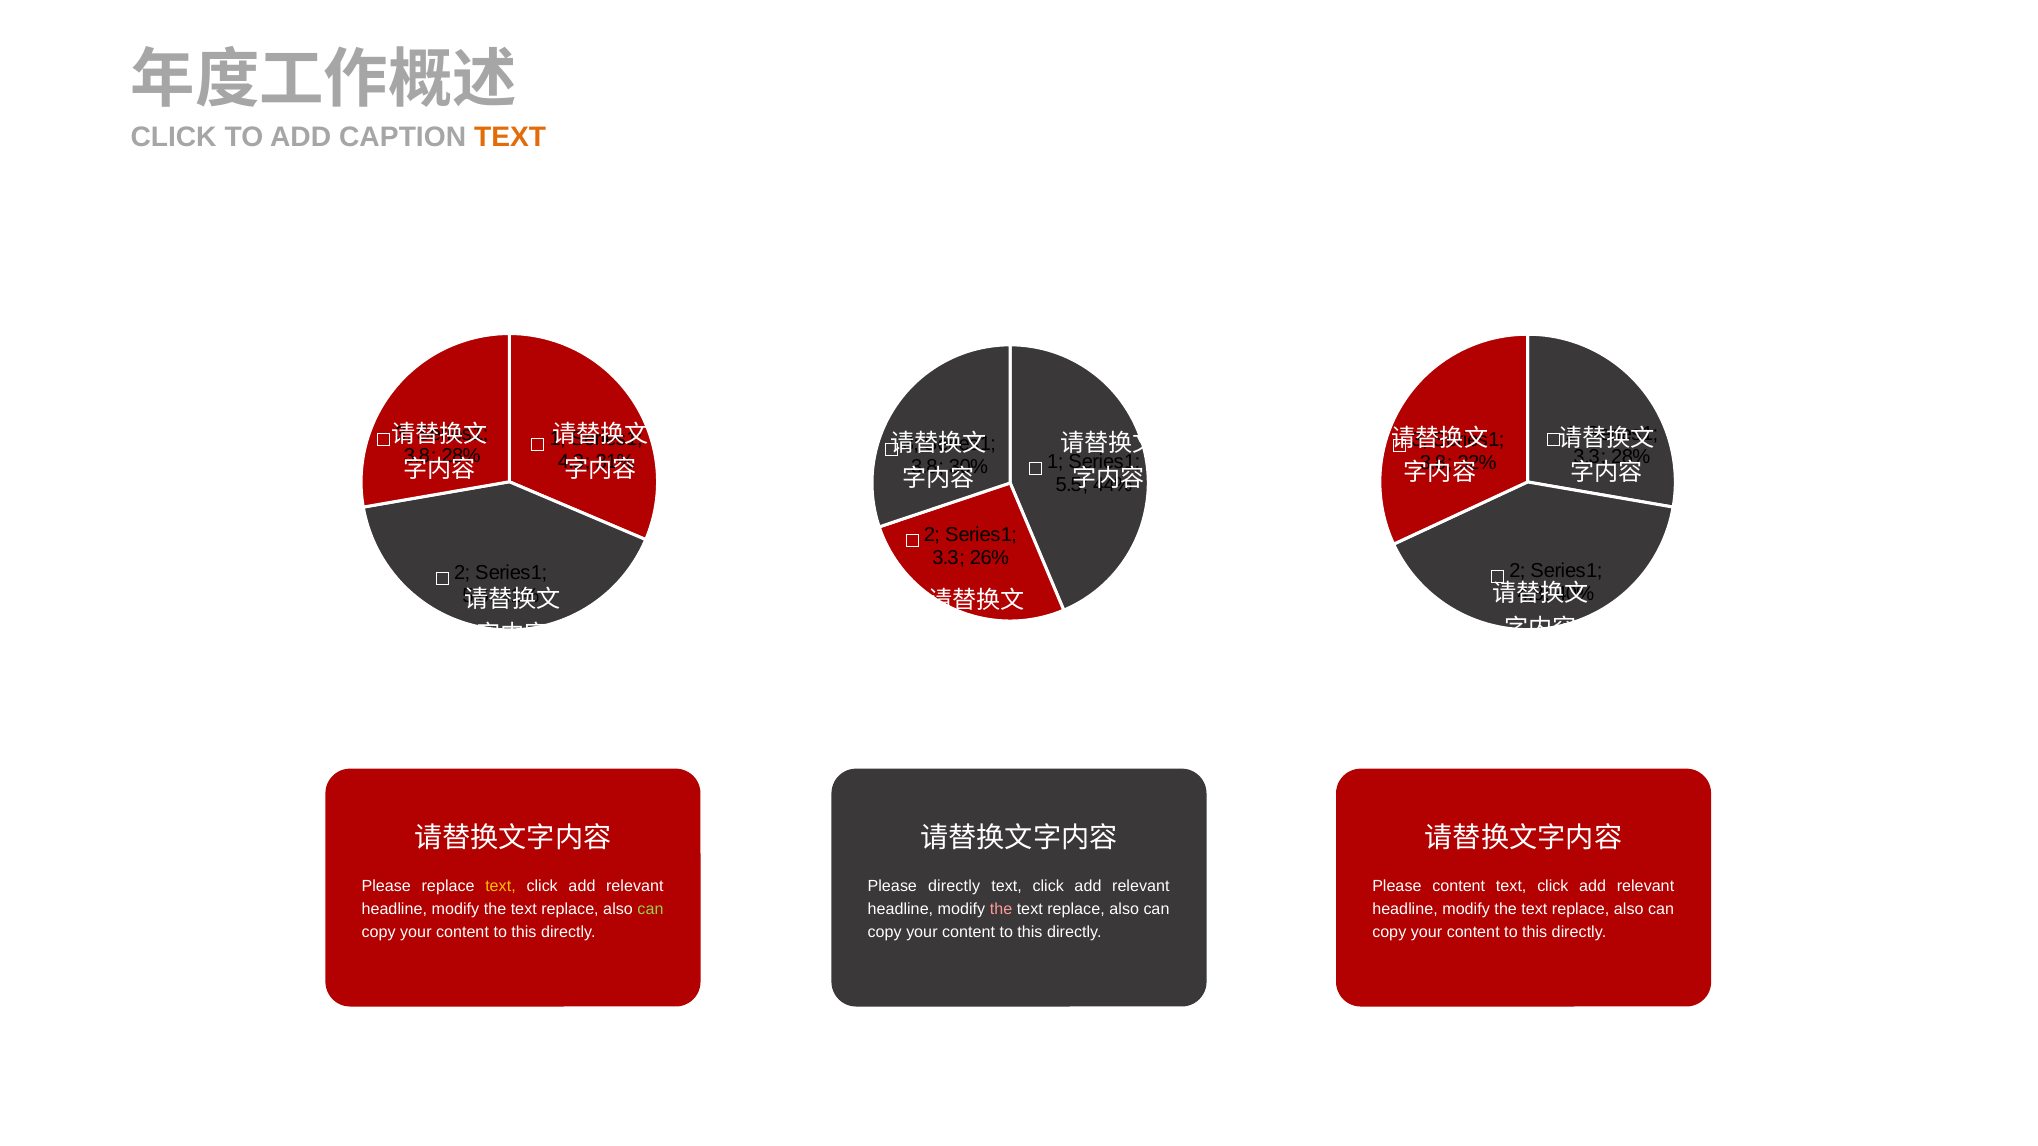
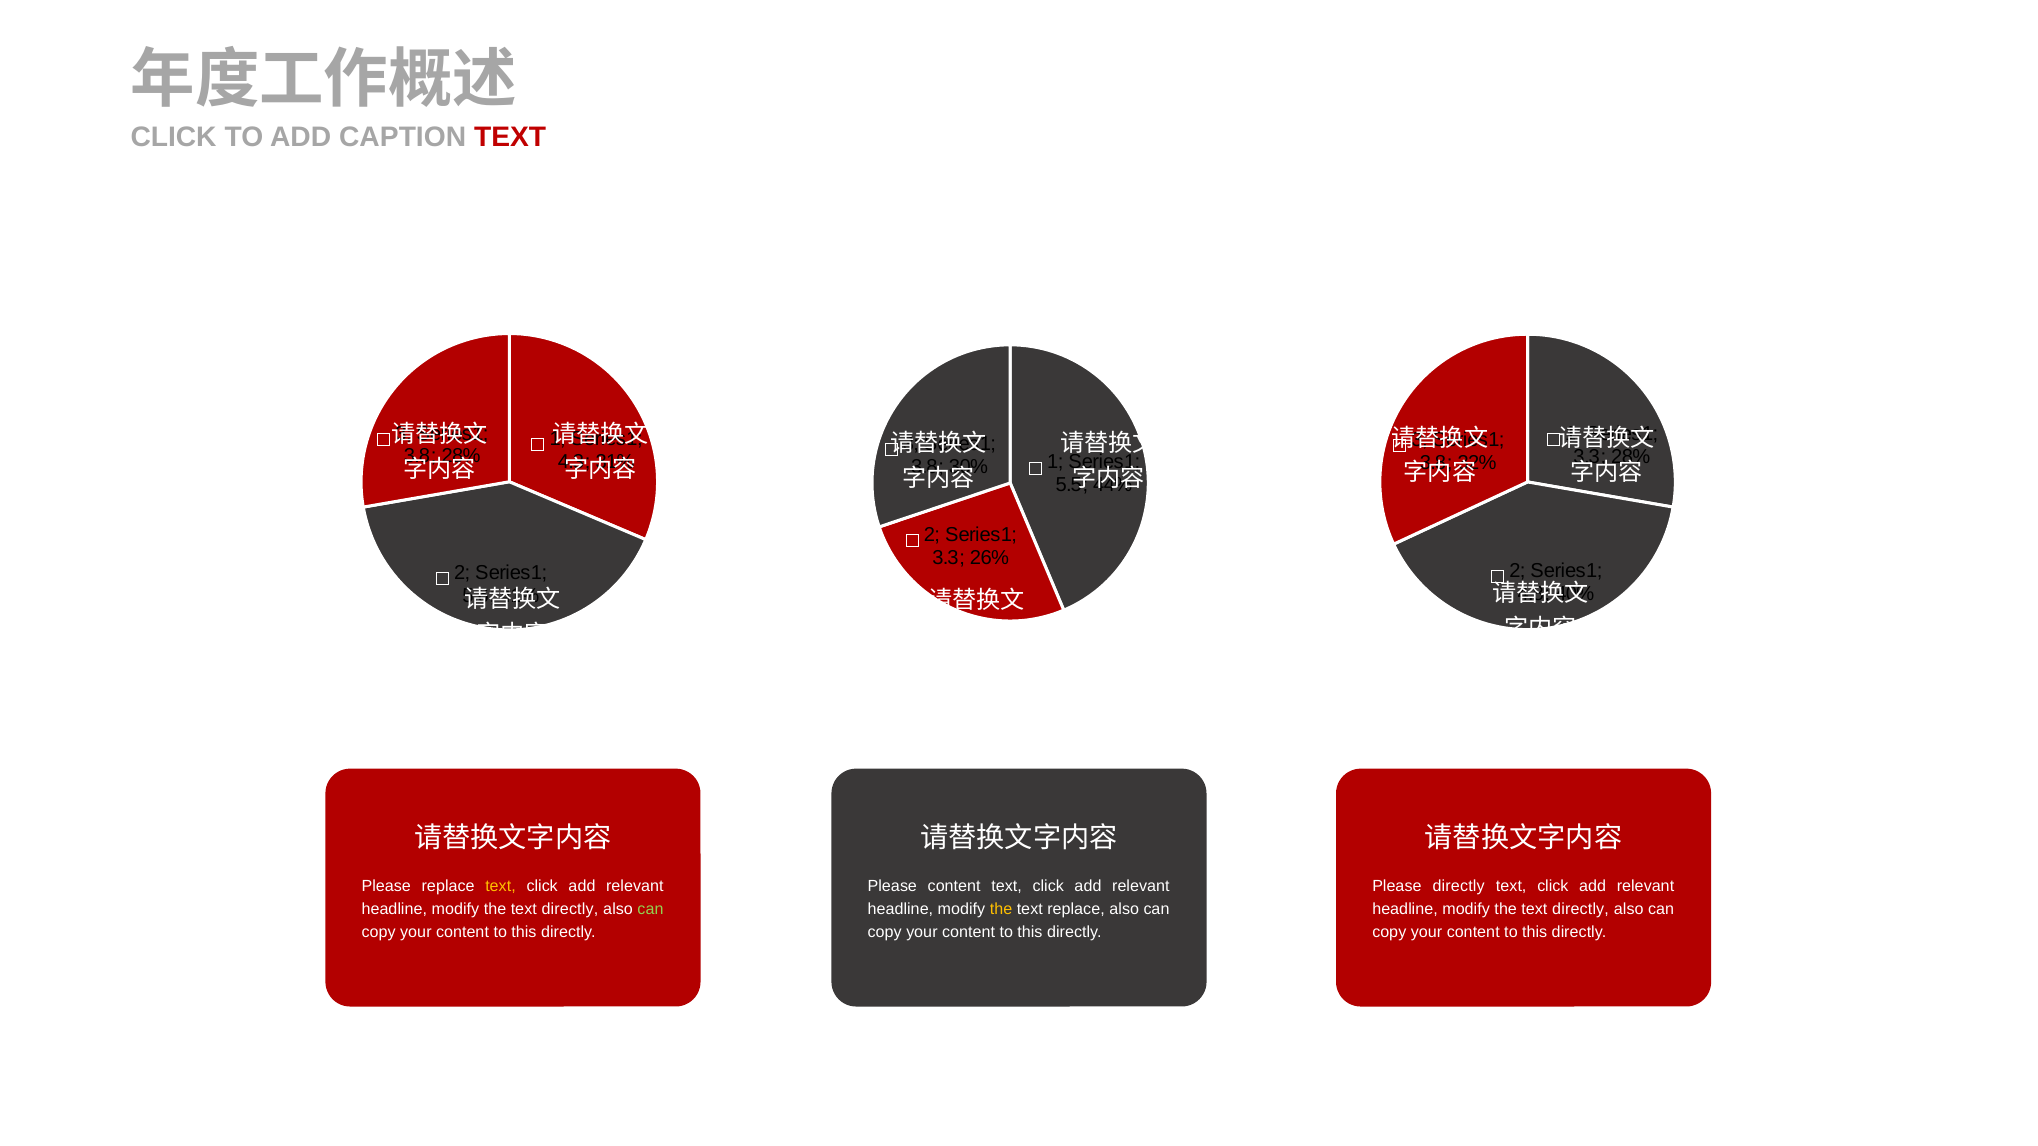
TEXT colour: orange -> red (510, 137)
Please directly: directly -> content (954, 886)
Please content: content -> directly (1459, 886)
replace: replace -> directly (570, 910)
the colour: pink -> yellow (1001, 910)
replace: replace -> directly (1581, 910)
